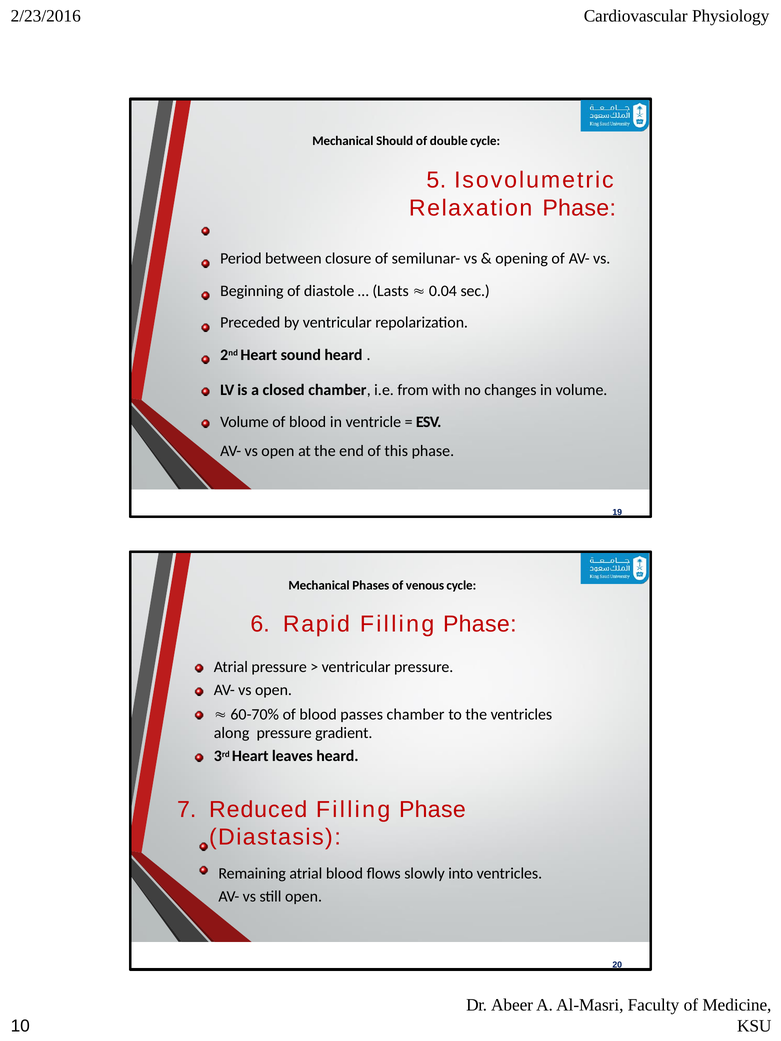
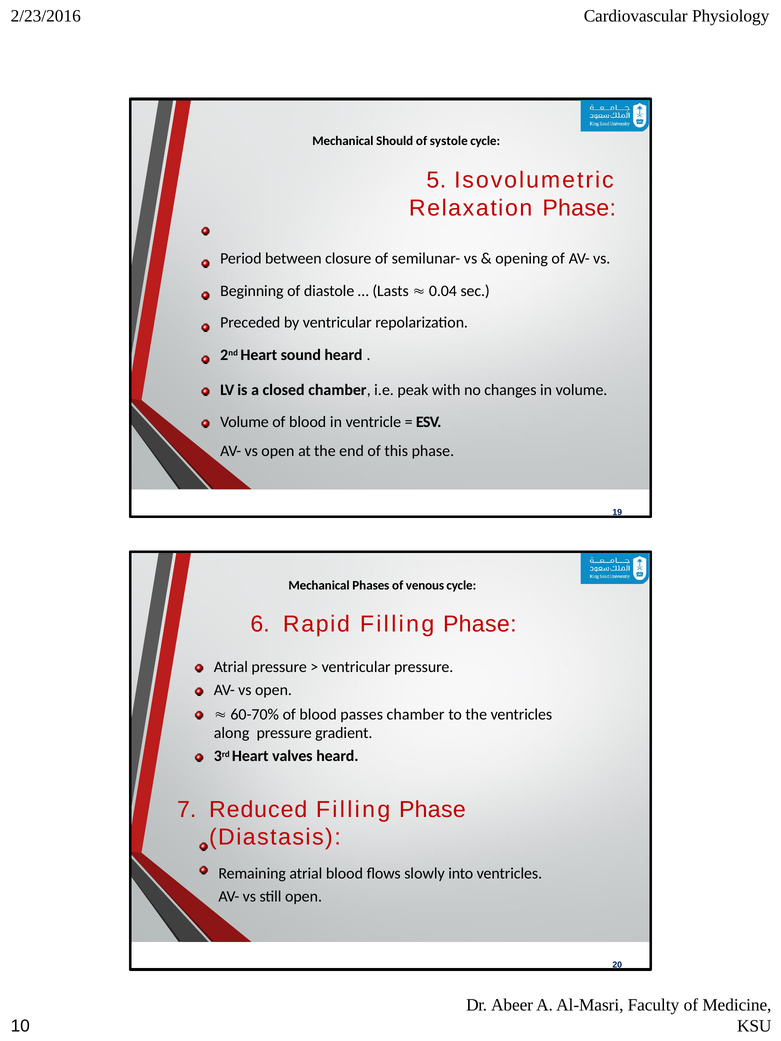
double: double -> systole (449, 141)
from: from -> peak (413, 390)
leaves: leaves -> valves (292, 756)
